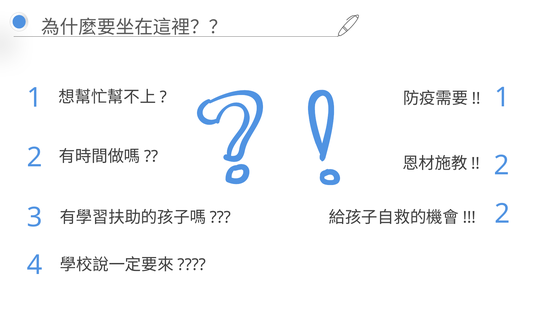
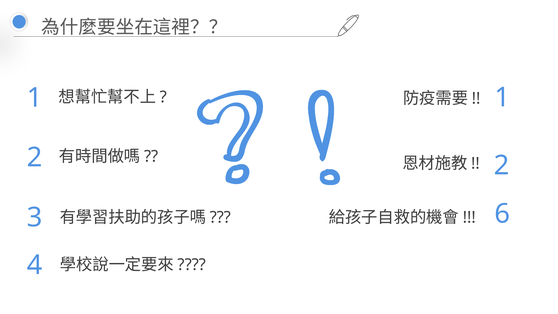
2: 2 -> 6 (502, 214)
